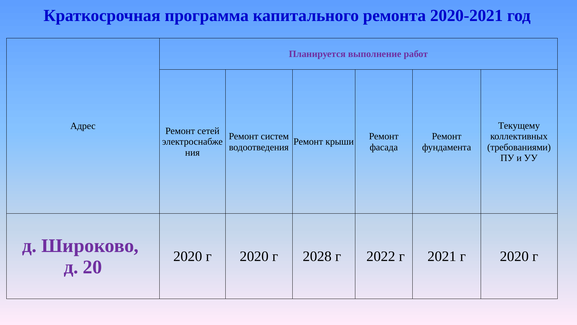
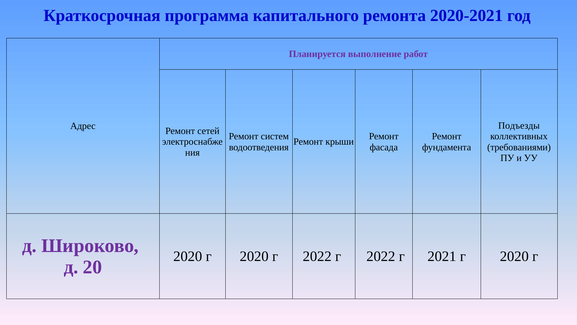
Текущему: Текущему -> Подъезды (519, 126)
2020 г 2028: 2028 -> 2022 (317, 256)
